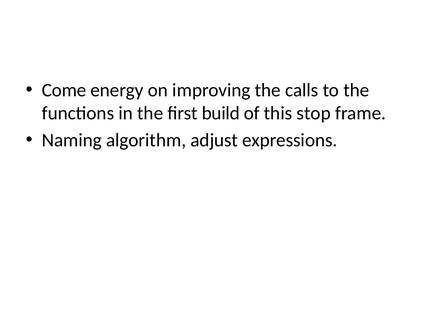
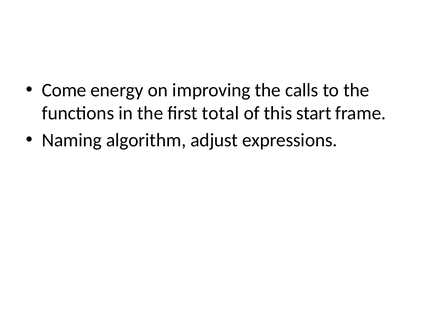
build: build -> total (221, 113)
stop: stop -> start (314, 113)
